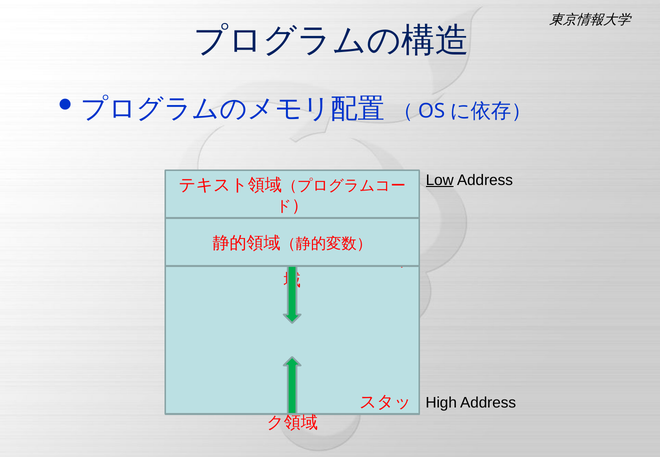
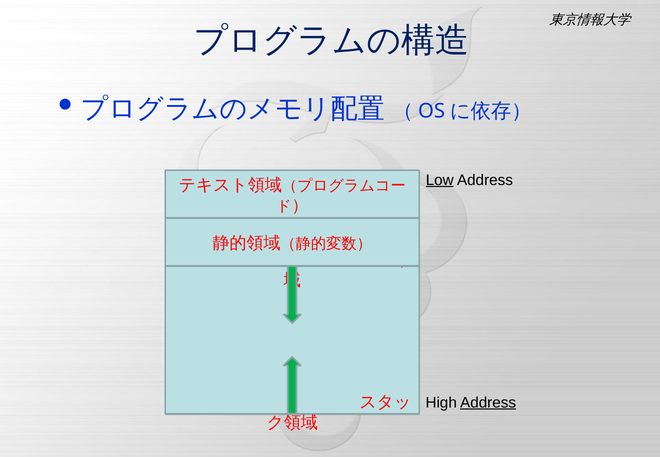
Address underline: none -> present (488, 402)
